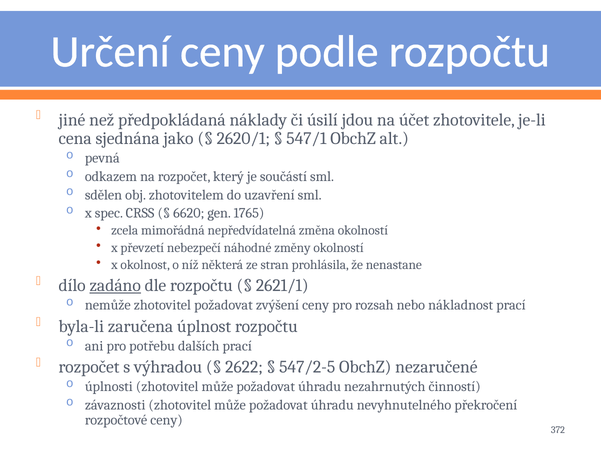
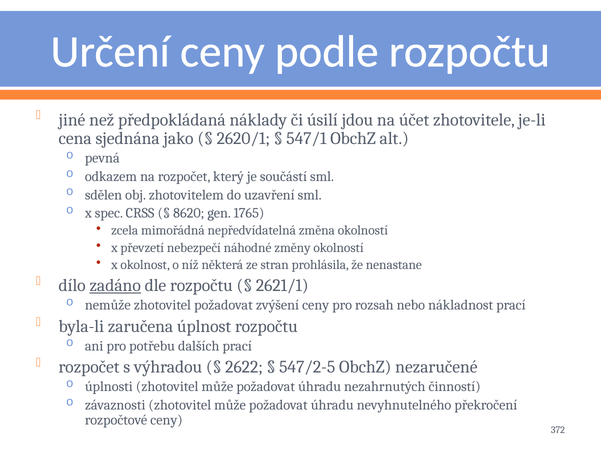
6620: 6620 -> 8620 (189, 213)
